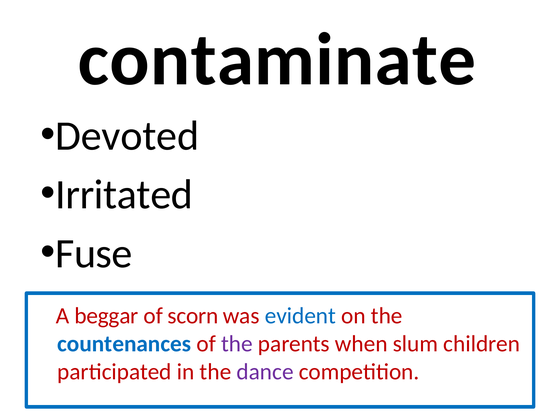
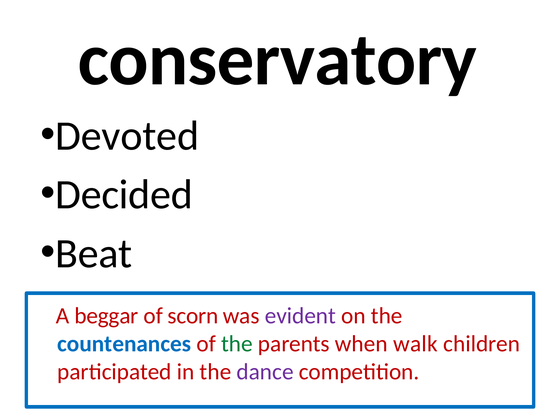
contaminate: contaminate -> conservatory (277, 60)
Irritated: Irritated -> Decided (124, 195)
Fuse: Fuse -> Beat (94, 254)
evident colour: blue -> purple (300, 316)
the colour: purple -> green (237, 344)
slum: slum -> walk (415, 344)
